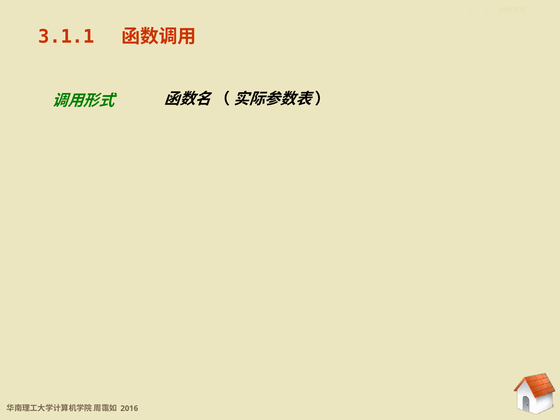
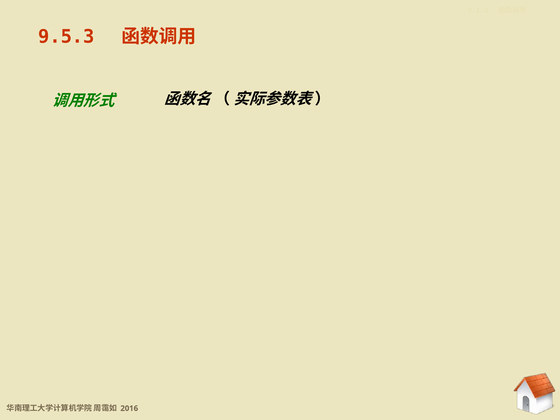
3.1.1: 3.1.1 -> 9.5.3 (66, 37)
